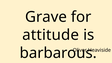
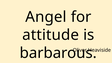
Grave: Grave -> Angel (46, 17)
